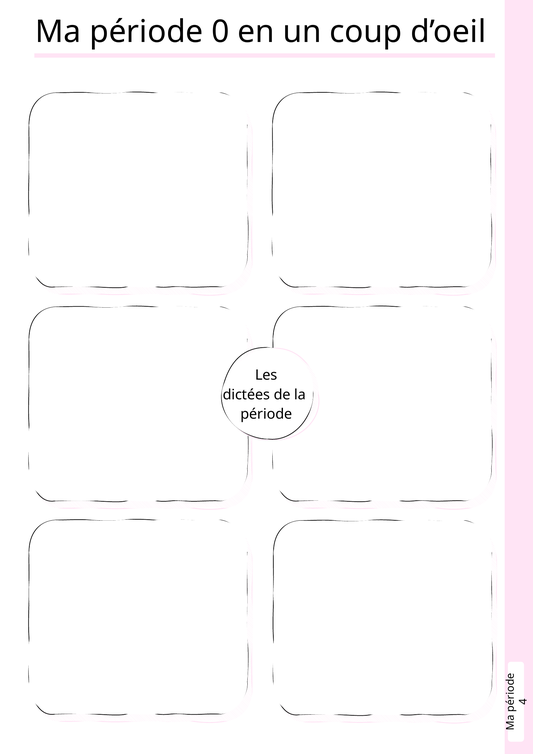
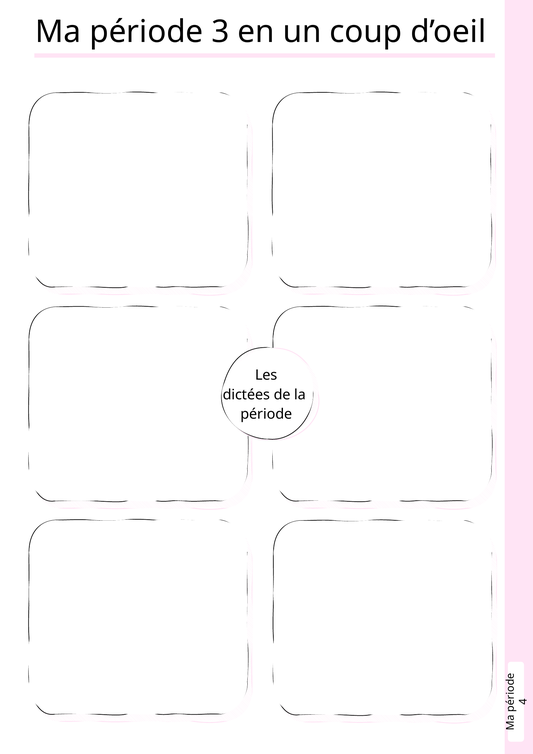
0: 0 -> 3 (220, 32)
